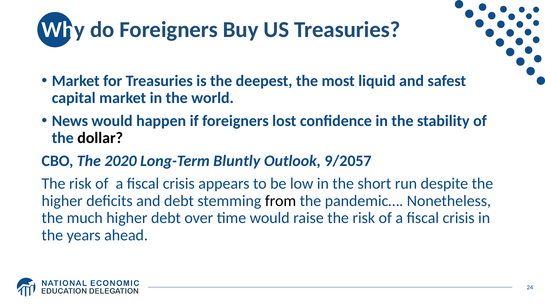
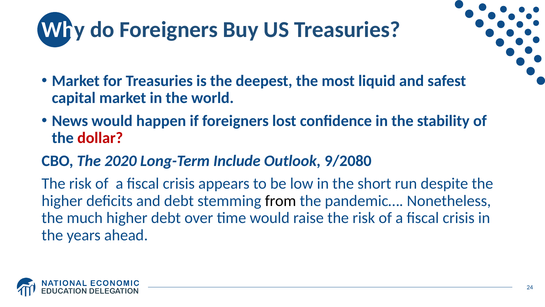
dollar colour: black -> red (100, 138)
Bluntly: Bluntly -> Include (237, 161)
9/2057: 9/2057 -> 9/2080 (348, 161)
